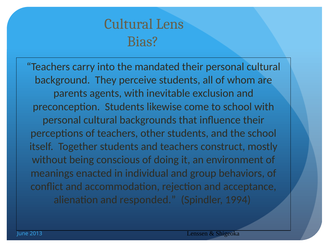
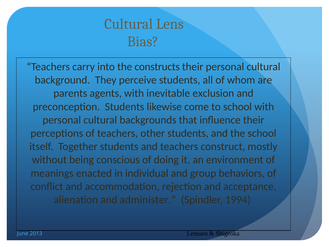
mandated: mandated -> constructs (157, 67)
responded: responded -> administer (148, 200)
